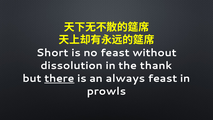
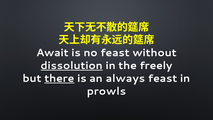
Short: Short -> Await (52, 53)
dissolution underline: none -> present (72, 65)
thank: thank -> freely (156, 65)
